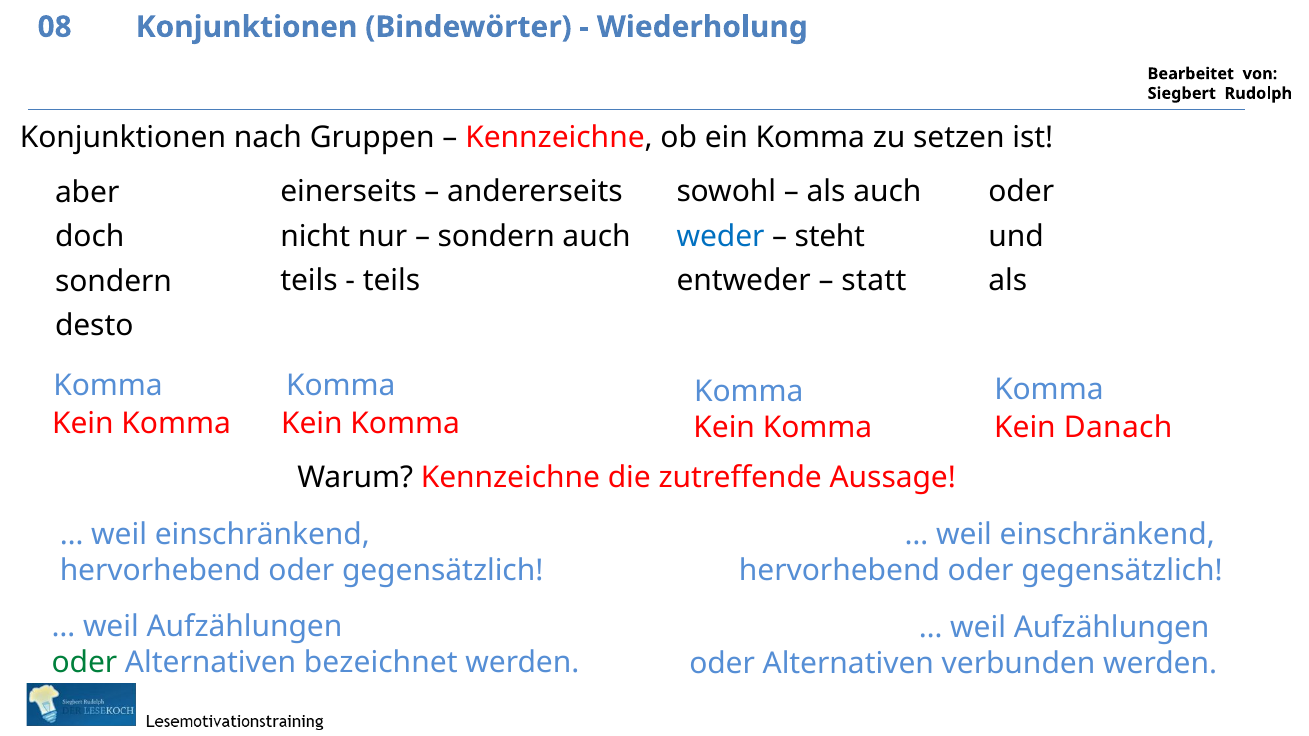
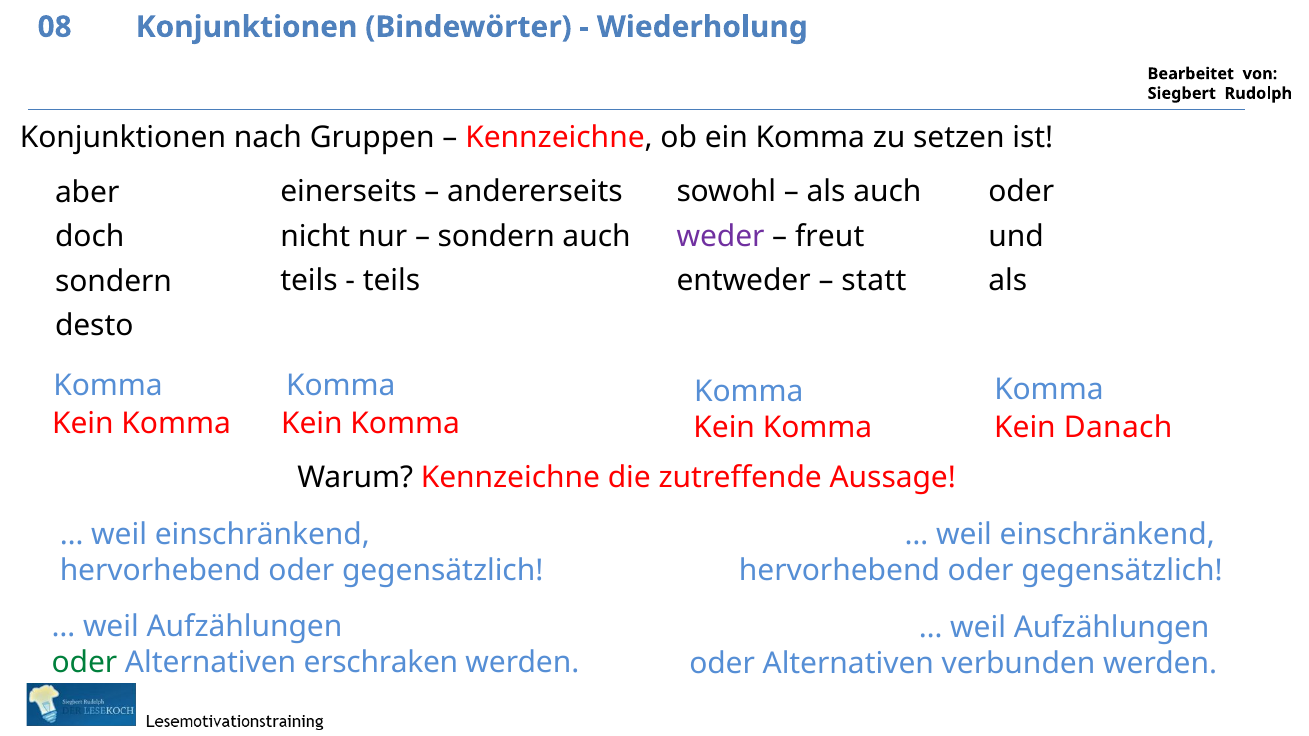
weder colour: blue -> purple (721, 236)
steht: steht -> freut (830, 236)
bezeichnet: bezeichnet -> erschraken (381, 662)
